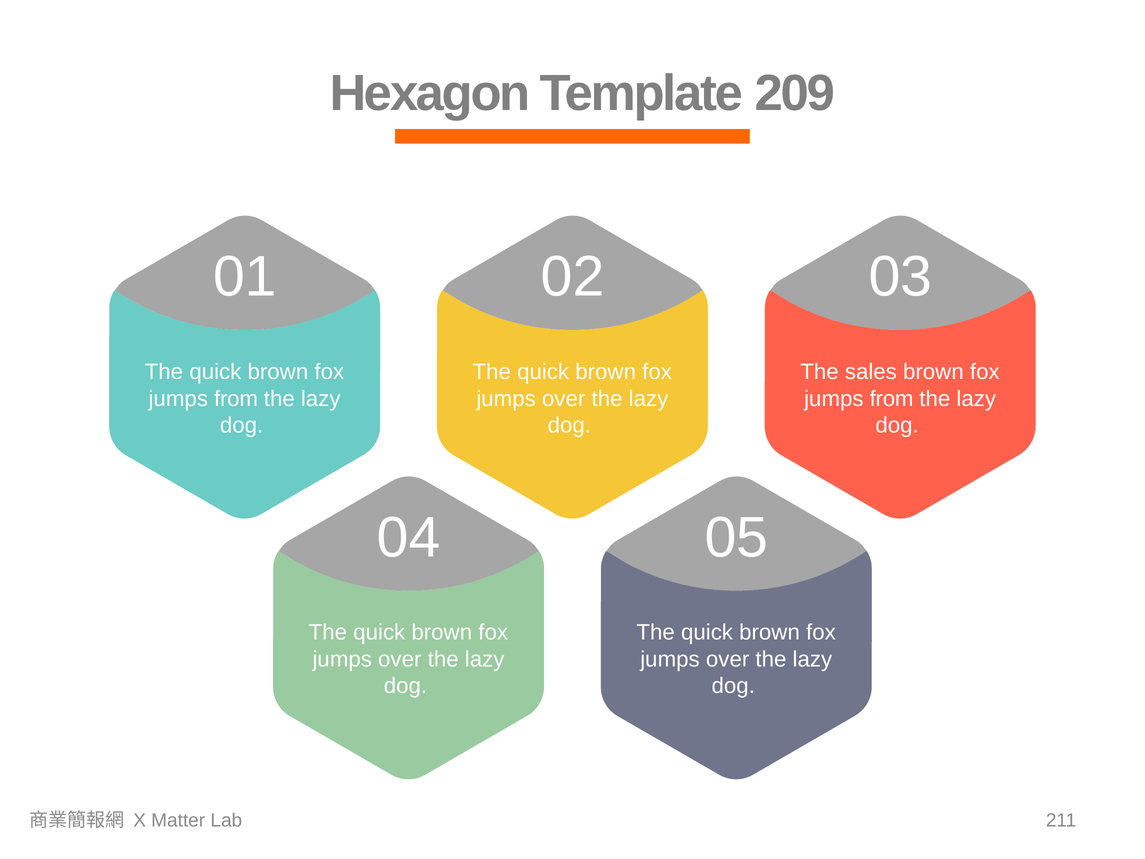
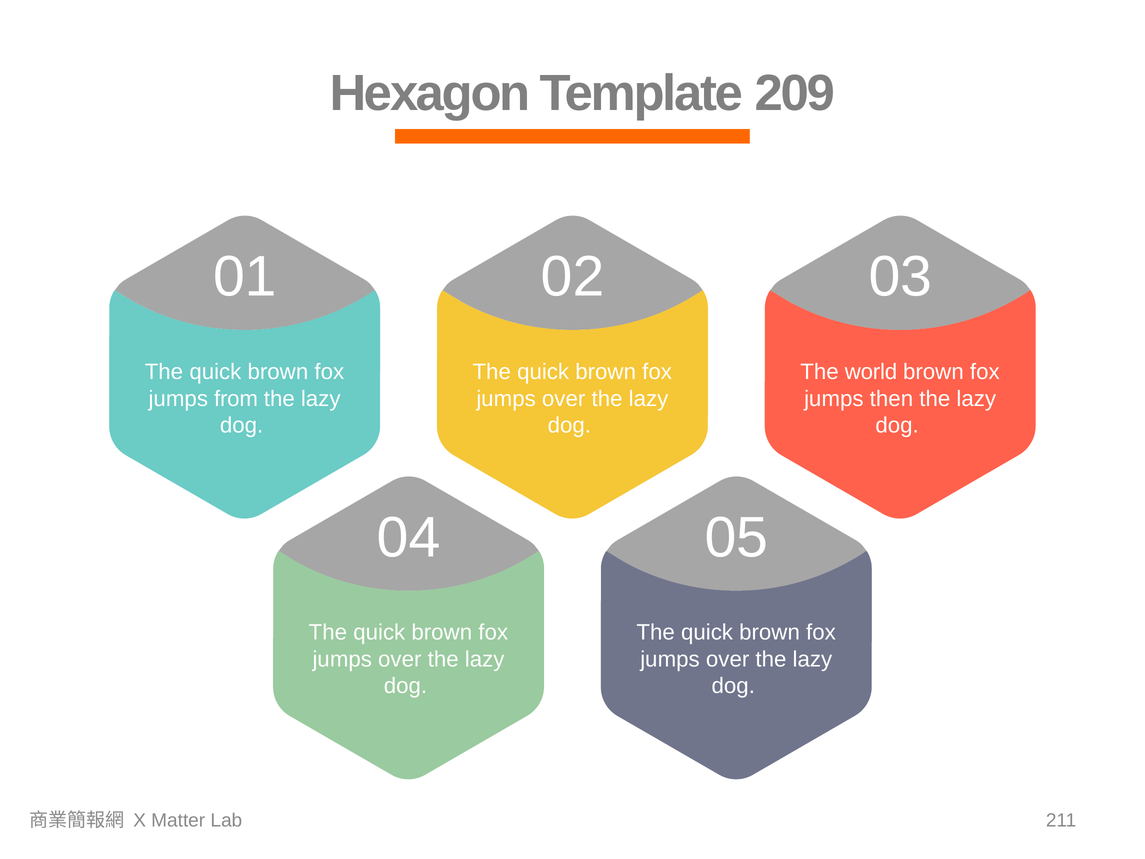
sales: sales -> world (871, 372)
from: from -> then (891, 399)
